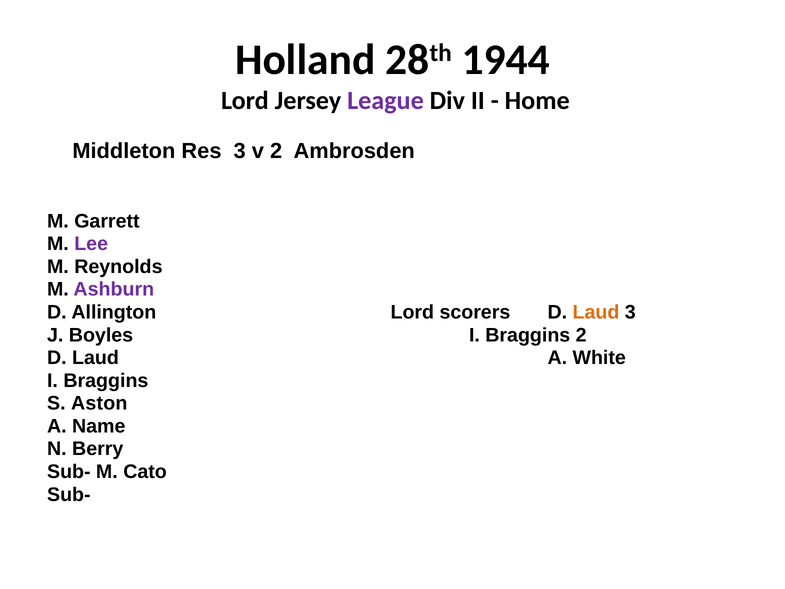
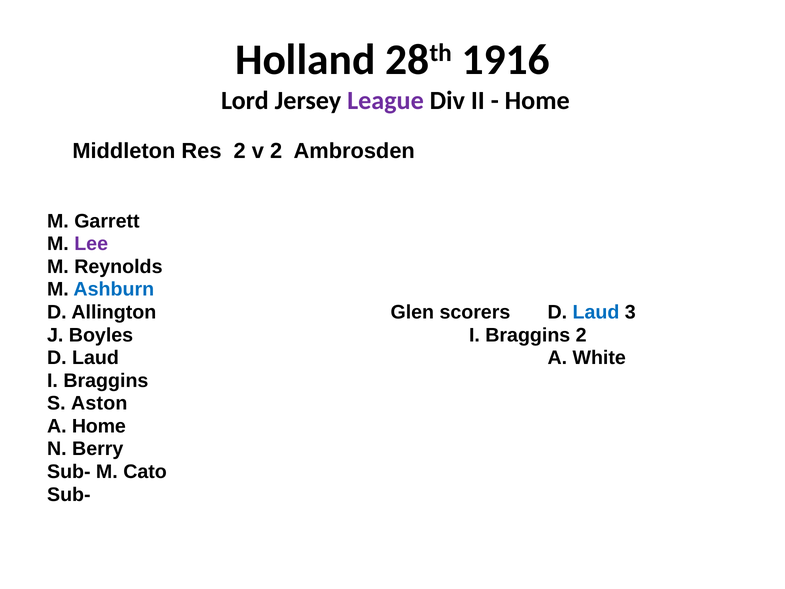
1944: 1944 -> 1916 (506, 60)
Res 3: 3 -> 2 (240, 151)
Ashburn colour: purple -> blue (114, 289)
Allington Lord: Lord -> Glen (412, 312)
Laud colour: orange -> blue (596, 312)
A Name: Name -> Home (99, 426)
